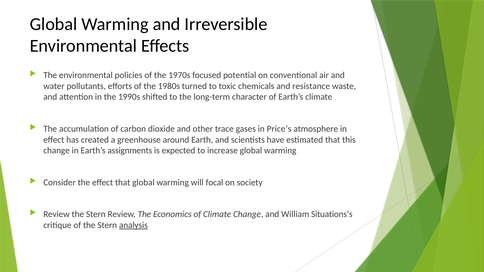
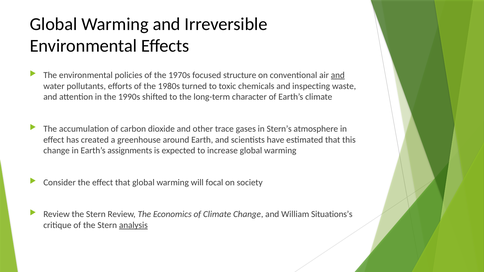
potential: potential -> structure (240, 75)
and underline: none -> present (338, 75)
resistance: resistance -> inspecting (311, 86)
Price’s: Price’s -> Stern’s (279, 129)
